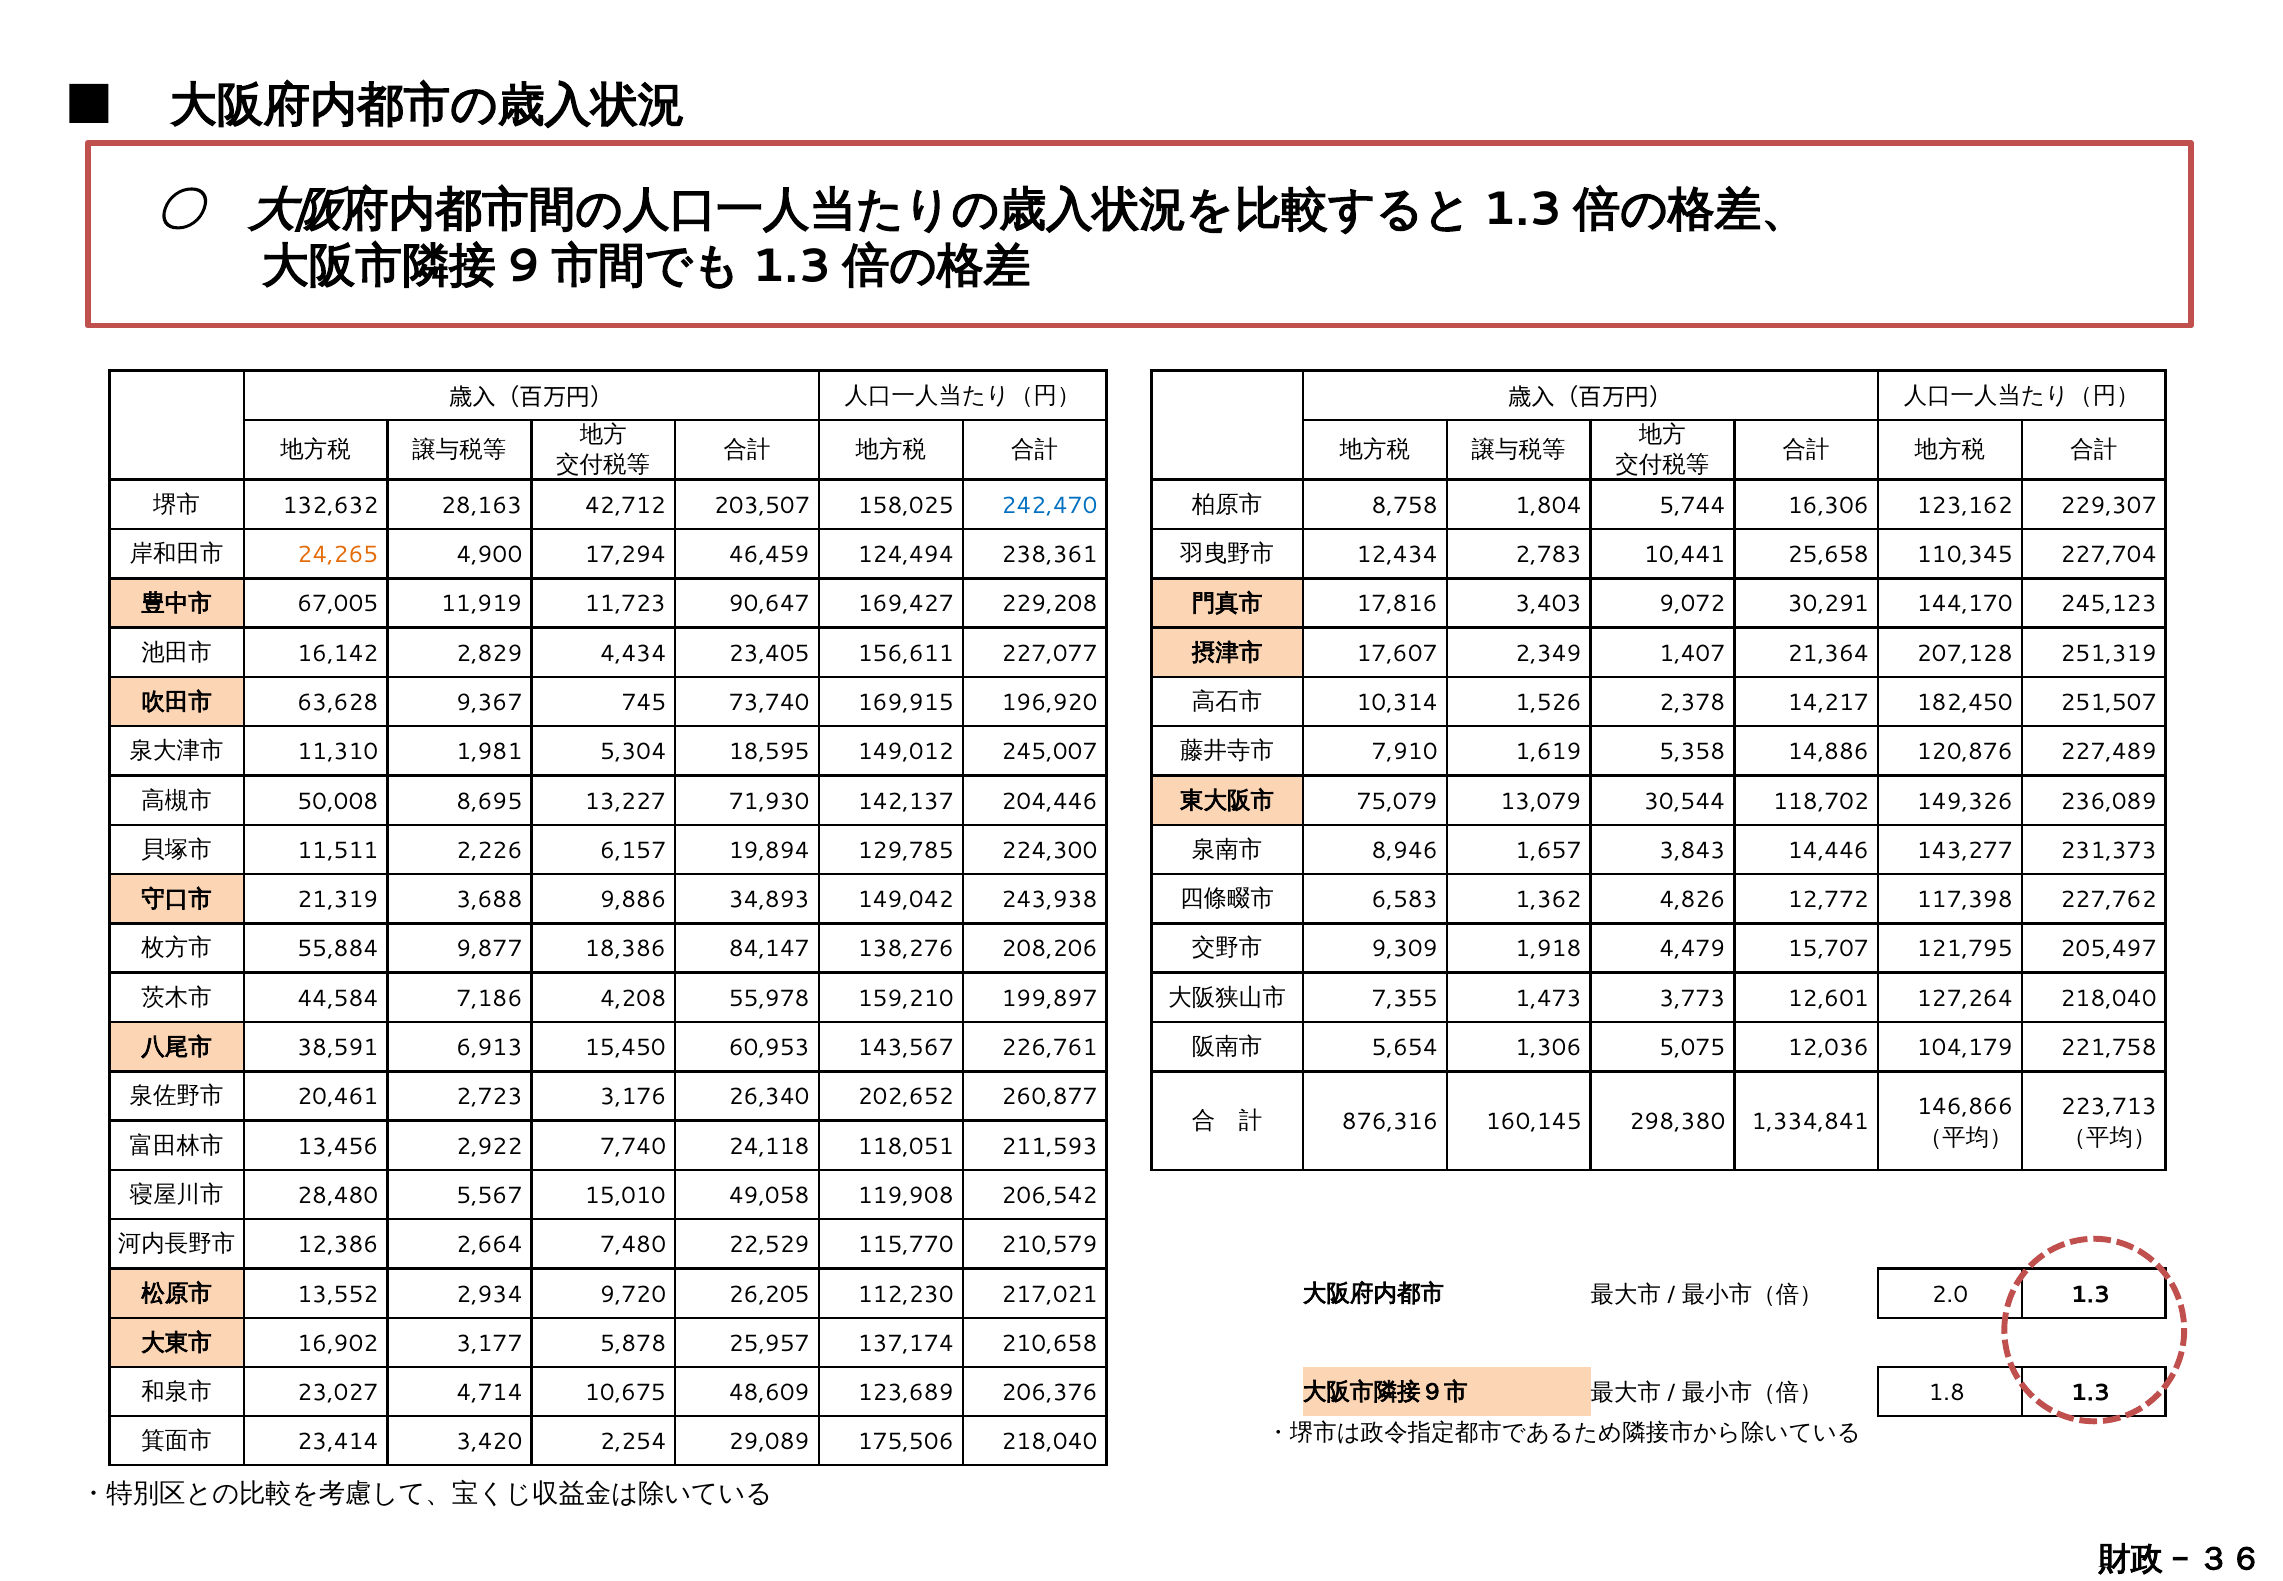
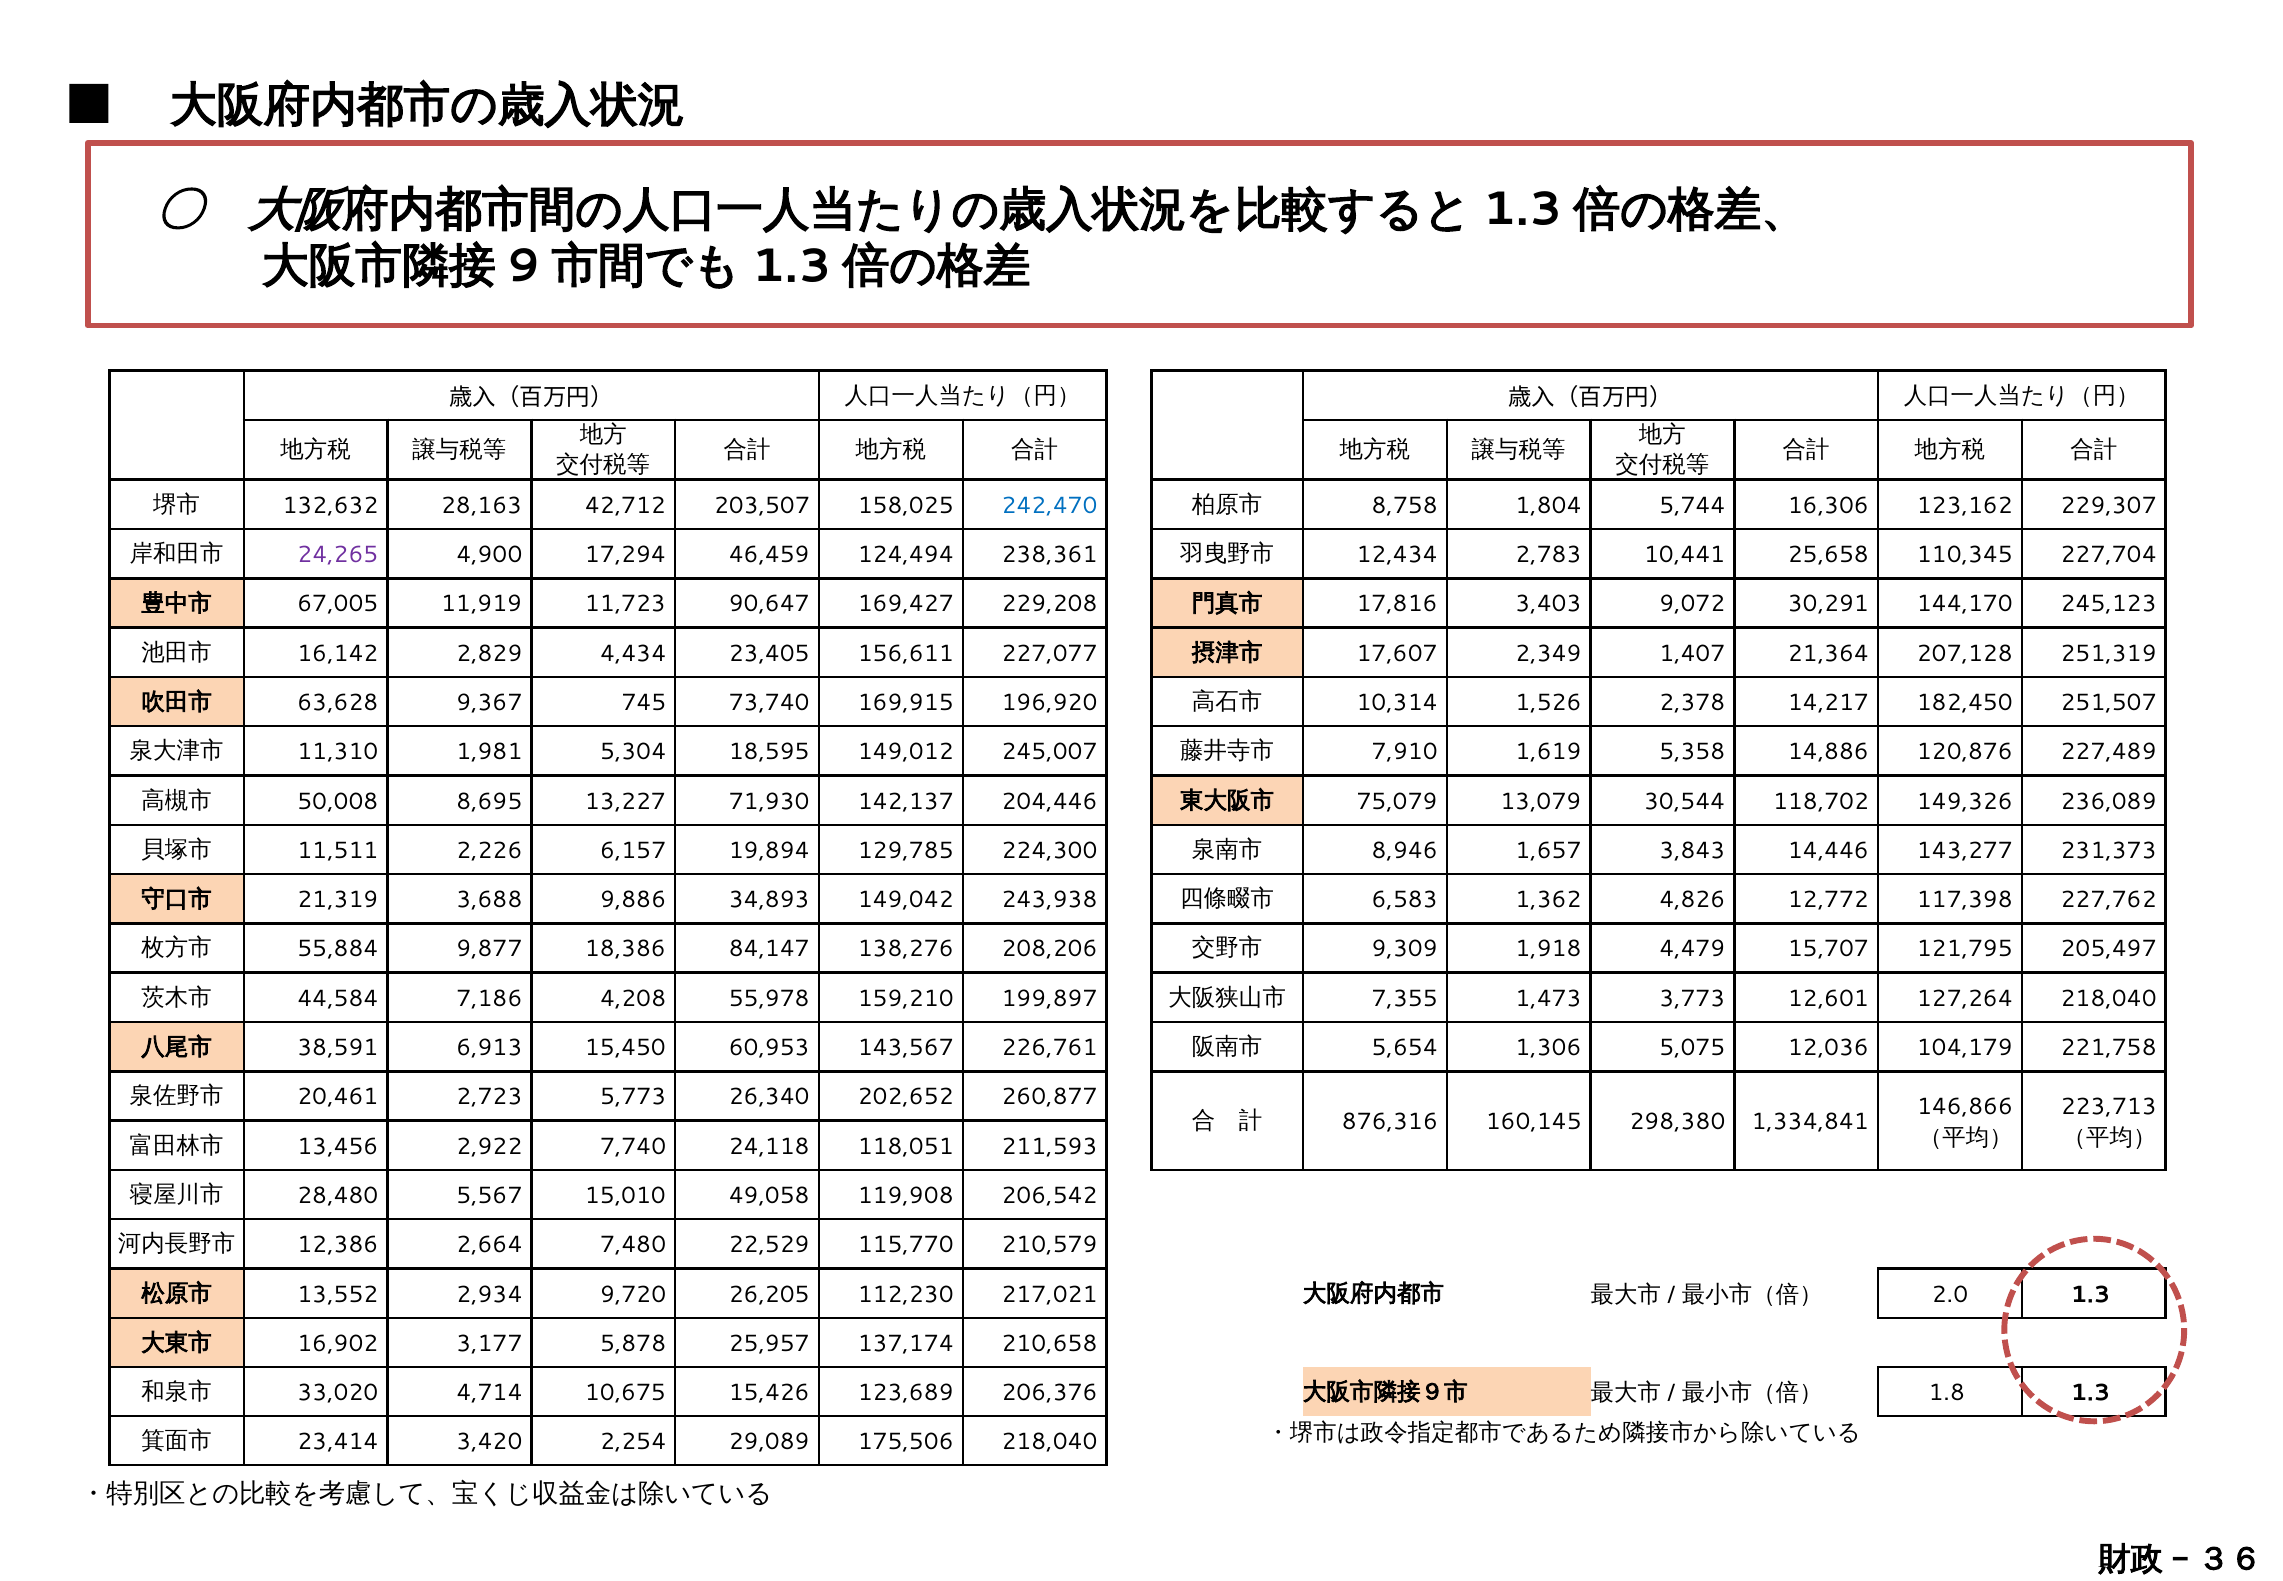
24,265 colour: orange -> purple (338, 555)
3,176: 3,176 -> 5,773 (633, 1097)
23,027: 23,027 -> 33,020 (338, 1392)
48,609: 48,609 -> 15,426 (769, 1392)
